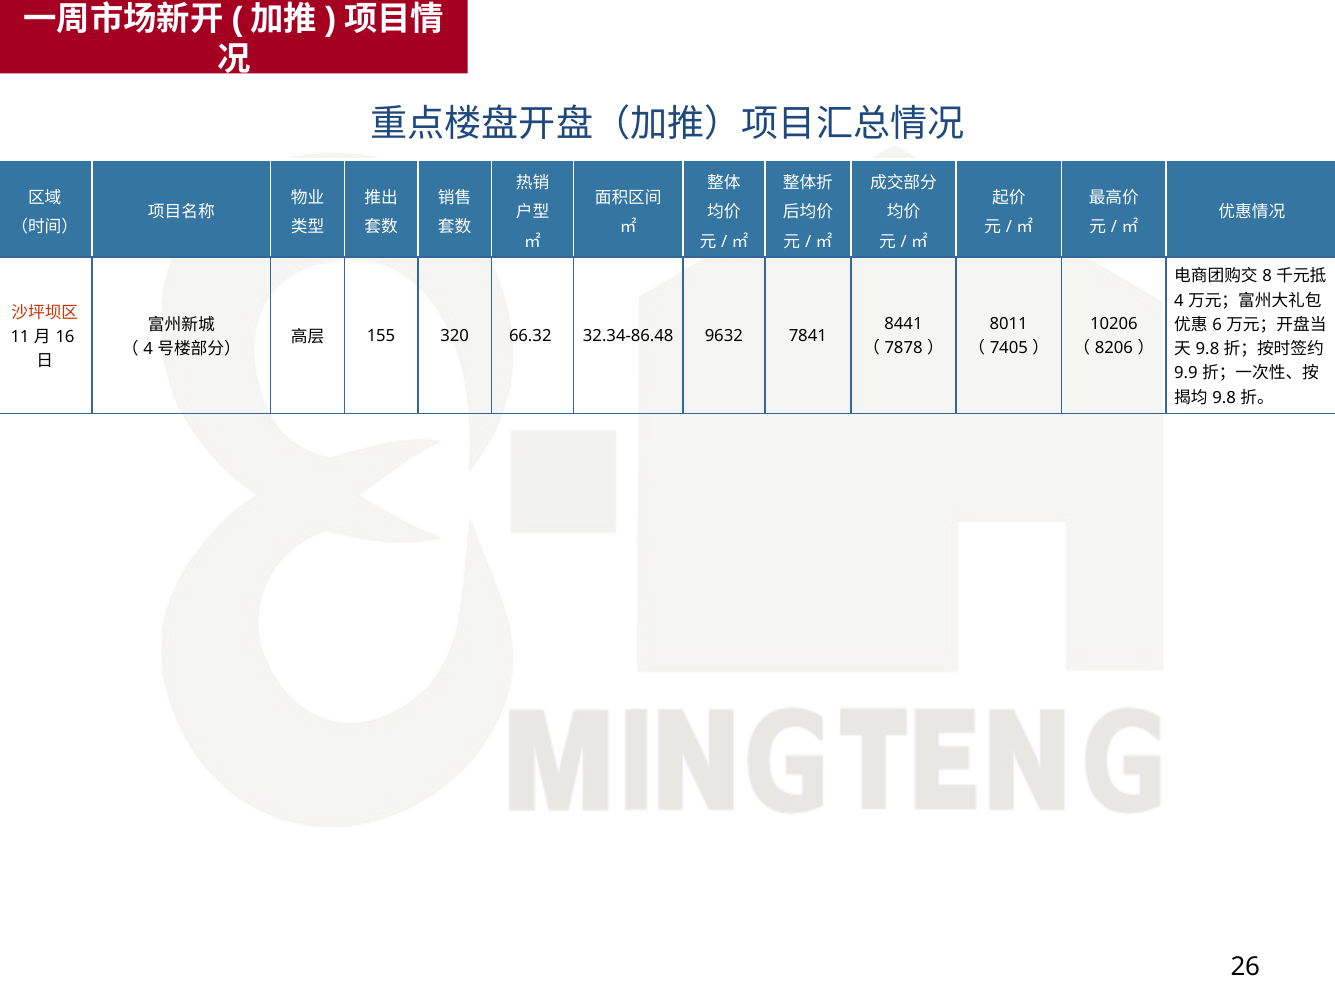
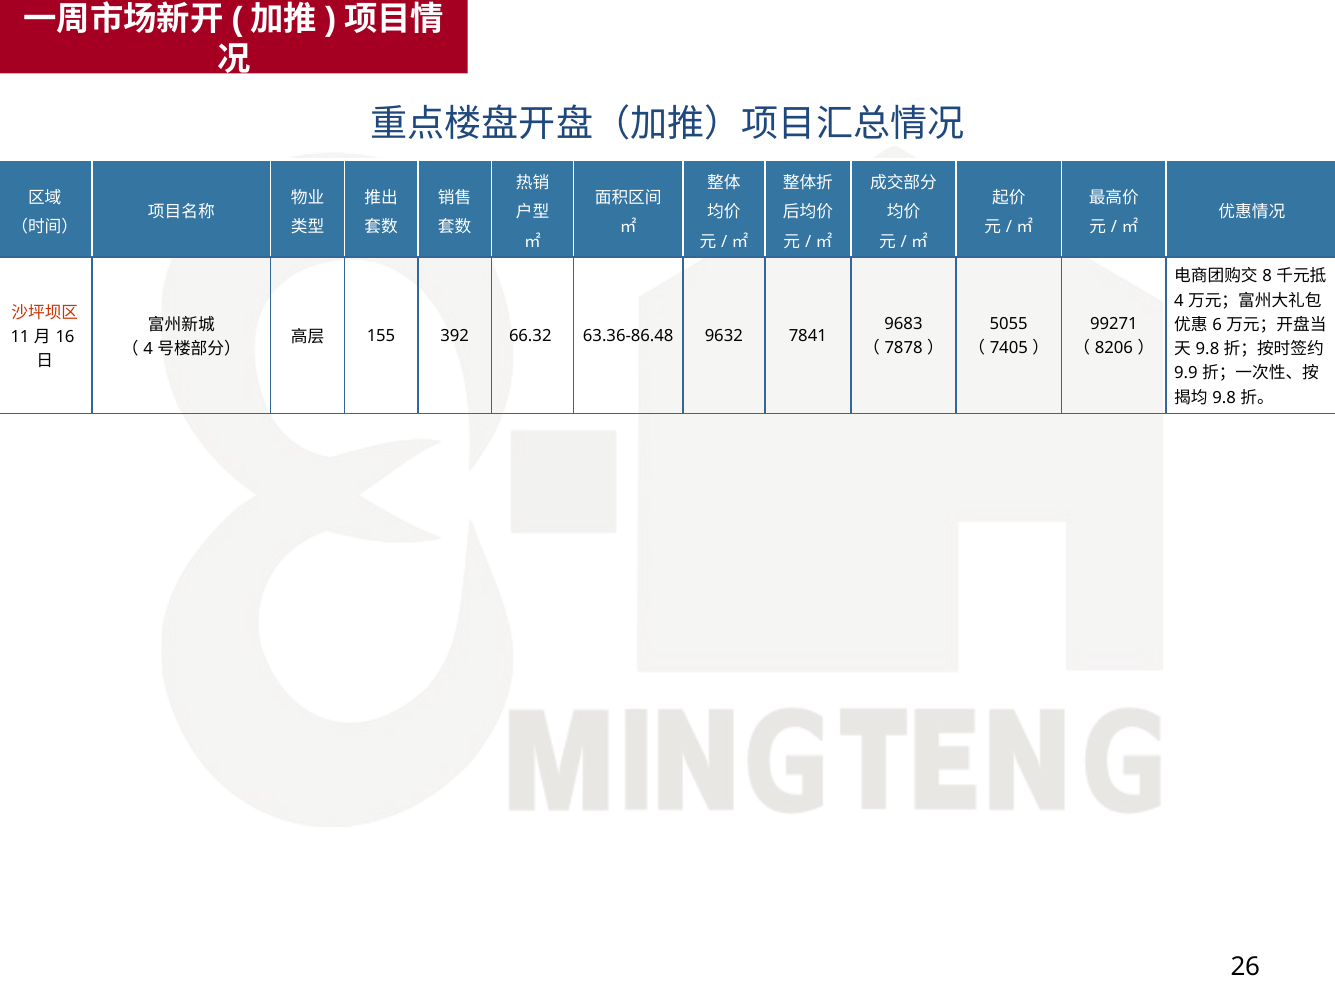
8441: 8441 -> 9683 (904, 324)
8011: 8011 -> 5055 (1009, 324)
10206: 10206 -> 99271 (1114, 324)
320: 320 -> 392 (455, 336)
32.34-86.48: 32.34-86.48 -> 63.36-86.48 (628, 336)
